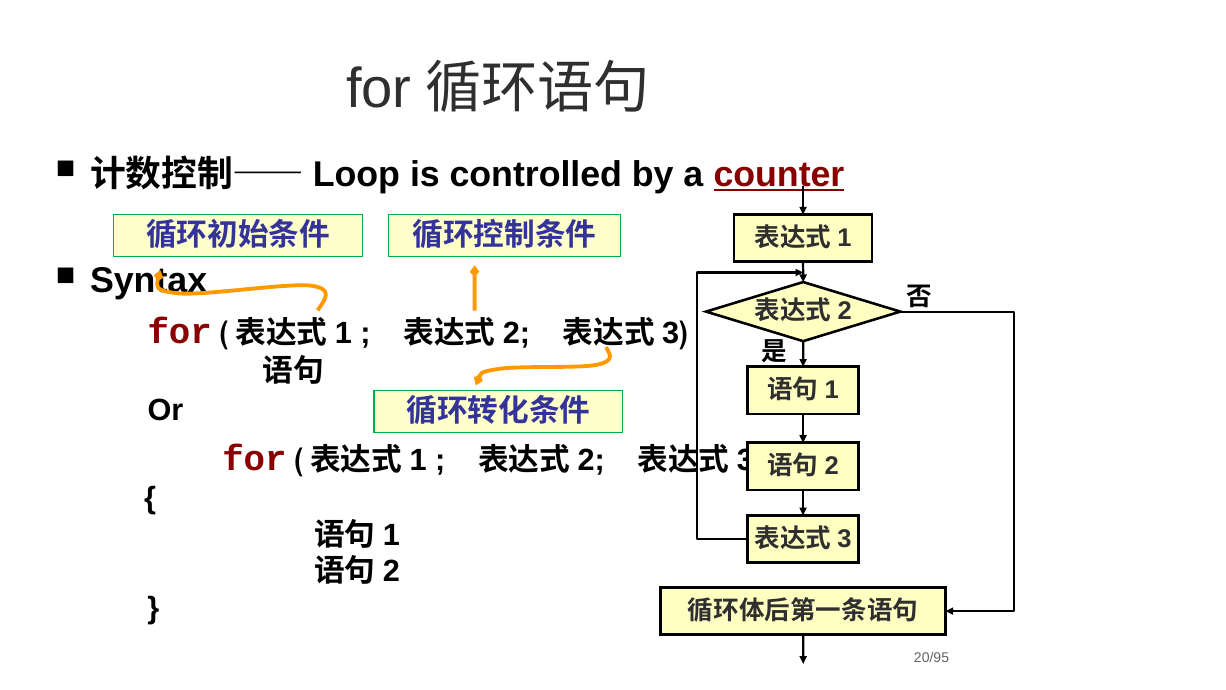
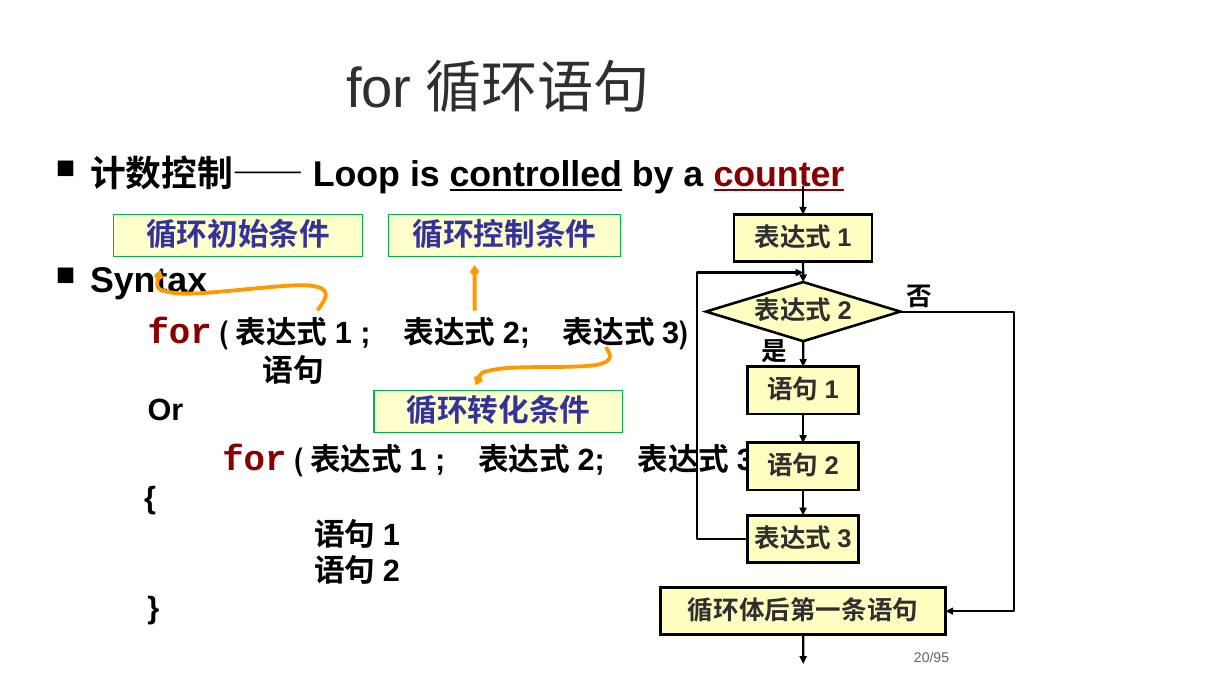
controlled underline: none -> present (536, 174)
